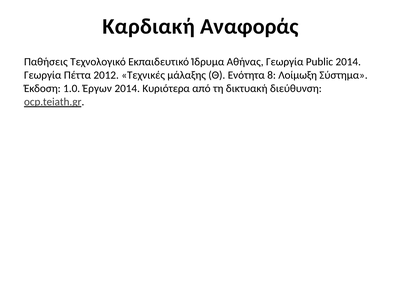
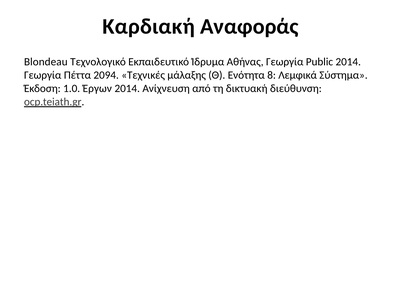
Παθήσεις: Παθήσεις -> Blondeau (46, 62)
2012: 2012 -> 2094 (106, 75)
Λοίμωξη: Λοίμωξη -> Λεμφικά (298, 75)
Κυριότερα: Κυριότερα -> Ανίχνευση (166, 89)
